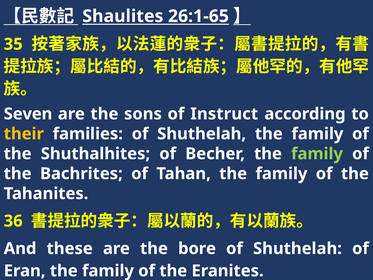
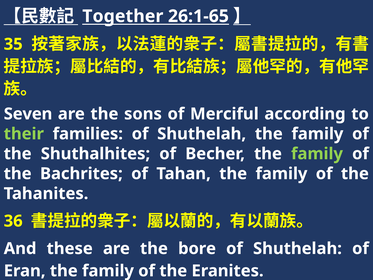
Shaulites: Shaulites -> Together (123, 16)
Instruct: Instruct -> Merciful (224, 114)
their colour: yellow -> light green (24, 134)
